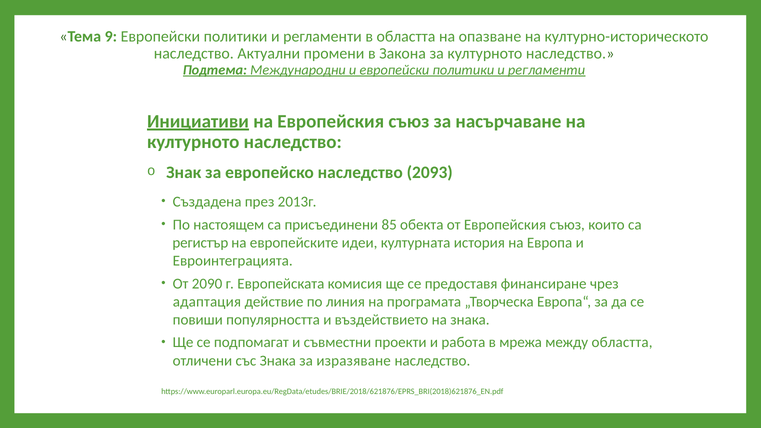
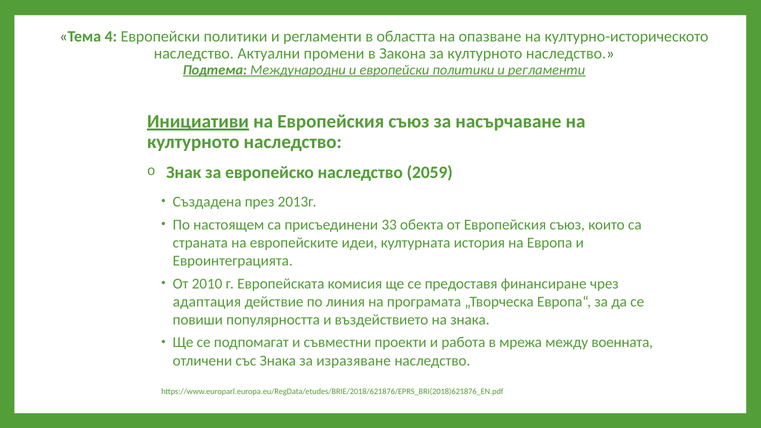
9: 9 -> 4 (111, 36)
2093: 2093 -> 2059 (430, 173)
85: 85 -> 33 (389, 225)
регистър: регистър -> страната (200, 243)
2090: 2090 -> 2010 (207, 284)
между областта: областта -> военната (622, 343)
